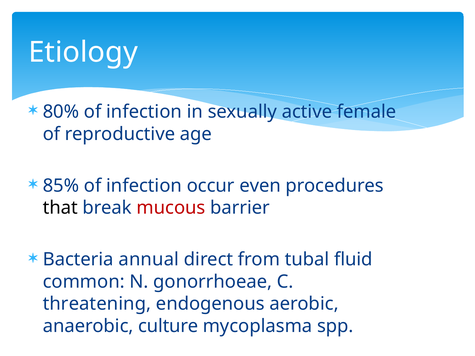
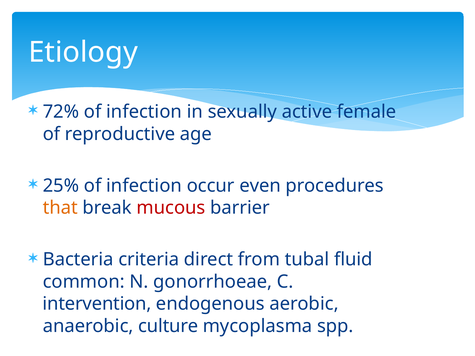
80%: 80% -> 72% (61, 112)
85%: 85% -> 25% (61, 186)
that colour: black -> orange (60, 208)
annual: annual -> criteria (149, 260)
threatening: threatening -> intervention (97, 304)
